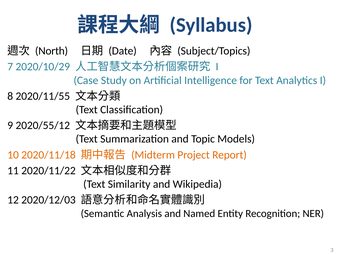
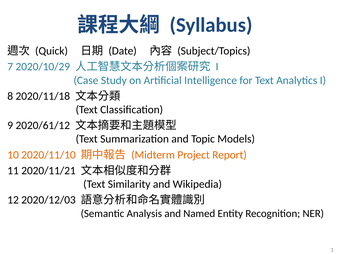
North: North -> Quick (51, 51)
2020/11/55: 2020/11/55 -> 2020/11/18 (43, 96)
2020/55/12: 2020/55/12 -> 2020/61/12 (43, 125)
2020/11/18: 2020/11/18 -> 2020/11/10 (48, 154)
2020/11/22: 2020/11/22 -> 2020/11/21 (48, 170)
